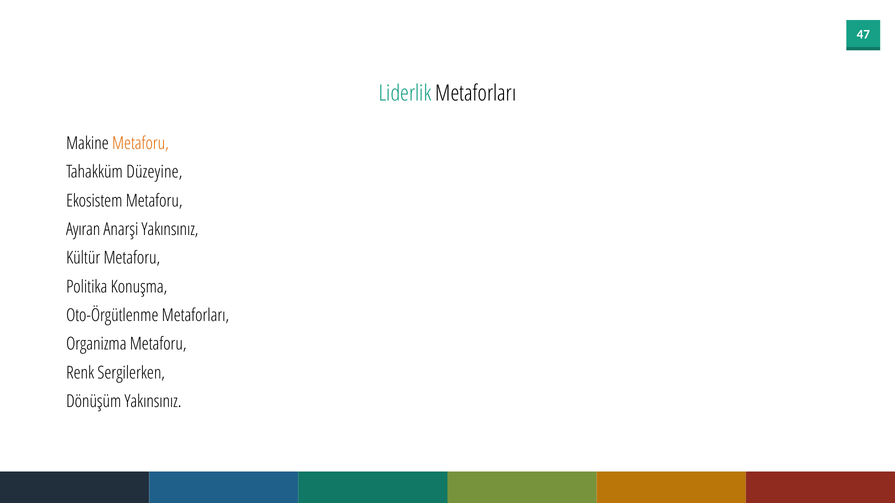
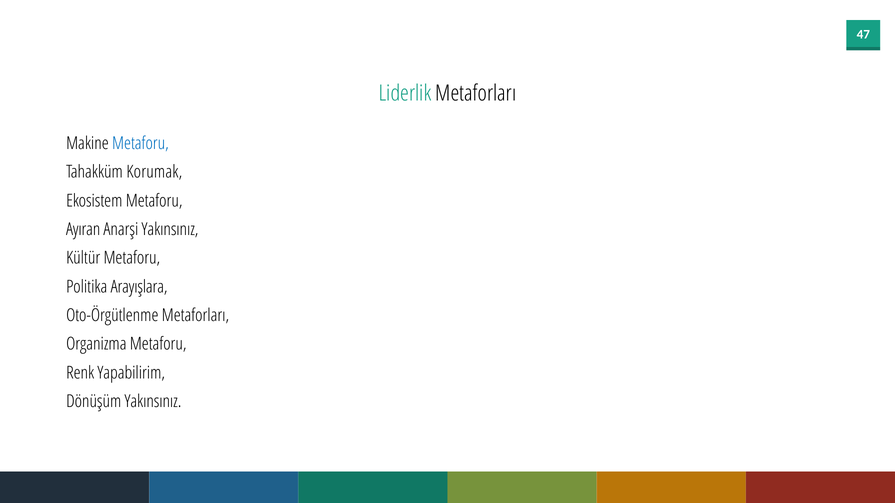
Metaforu colour: orange -> blue (140, 144)
Düzeyine: Düzeyine -> Korumak (154, 172)
Konuşma: Konuşma -> Arayışlara (139, 287)
Sergilerken: Sergilerken -> Yapabilirim (131, 373)
